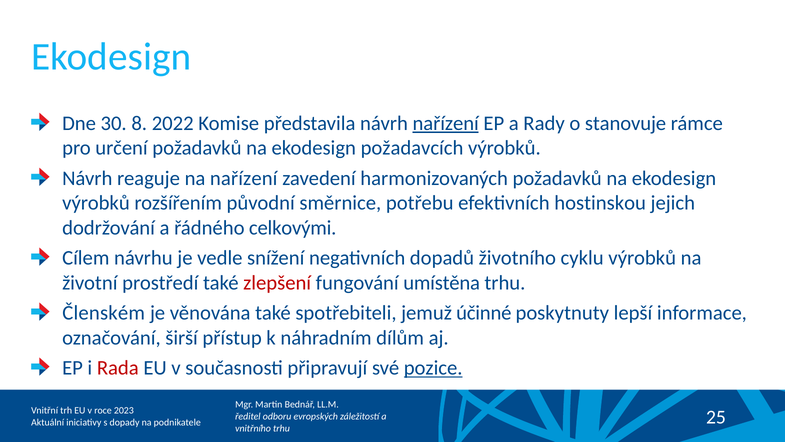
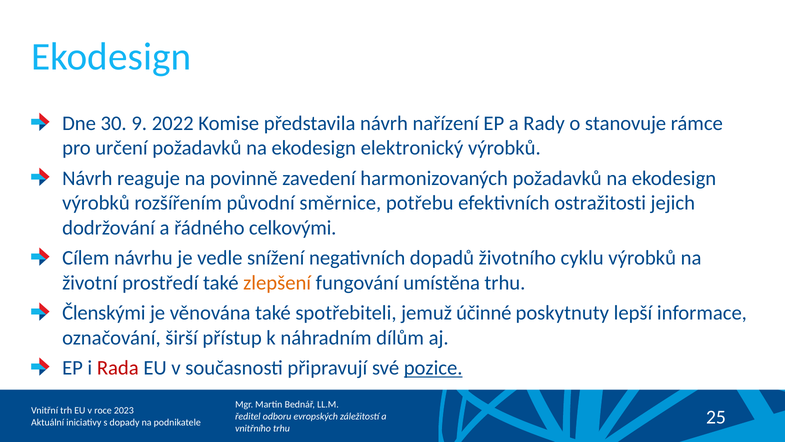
8: 8 -> 9 (139, 123)
nařízení underline: present -> none (446, 123)
požadavcích: požadavcích -> elektronický (412, 148)
na nařízení: nařízení -> povinně (244, 178)
hostinskou: hostinskou -> ostražitosti (600, 203)
zlepšení colour: red -> orange (277, 283)
Členském: Členském -> Členskými (104, 313)
